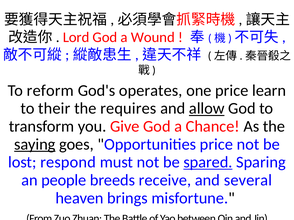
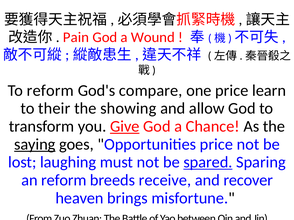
Lord: Lord -> Pain (76, 37)
operates: operates -> compare (151, 91)
requires: requires -> showing (128, 109)
allow underline: present -> none (207, 109)
Give underline: none -> present (125, 127)
respond: respond -> laughing (68, 163)
an people: people -> reform (64, 181)
several: several -> recover (248, 181)
